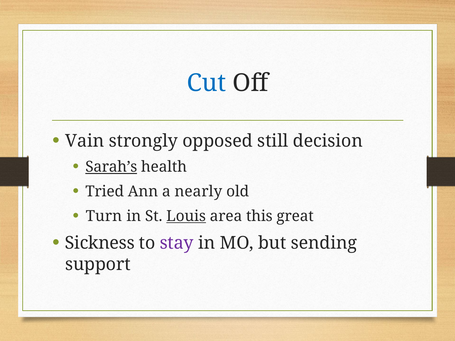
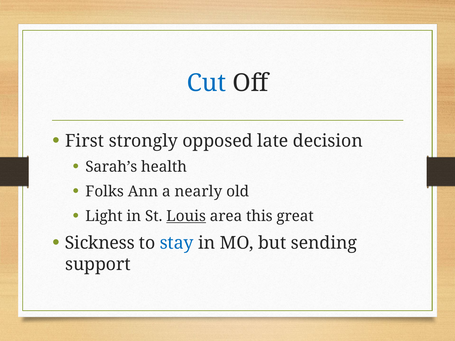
Vain: Vain -> First (85, 141)
still: still -> late (273, 141)
Sarah’s underline: present -> none (111, 167)
Tried: Tried -> Folks (105, 192)
Turn: Turn -> Light (104, 216)
stay colour: purple -> blue (177, 243)
